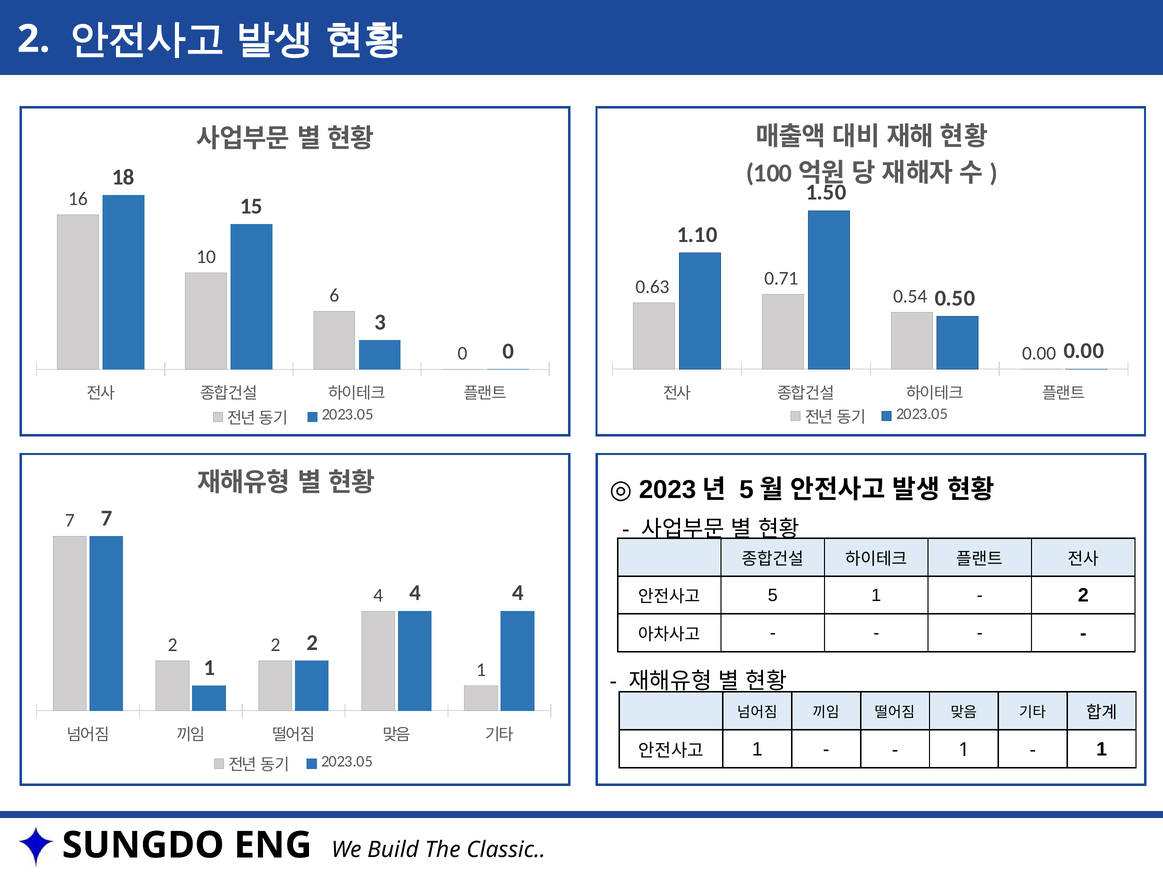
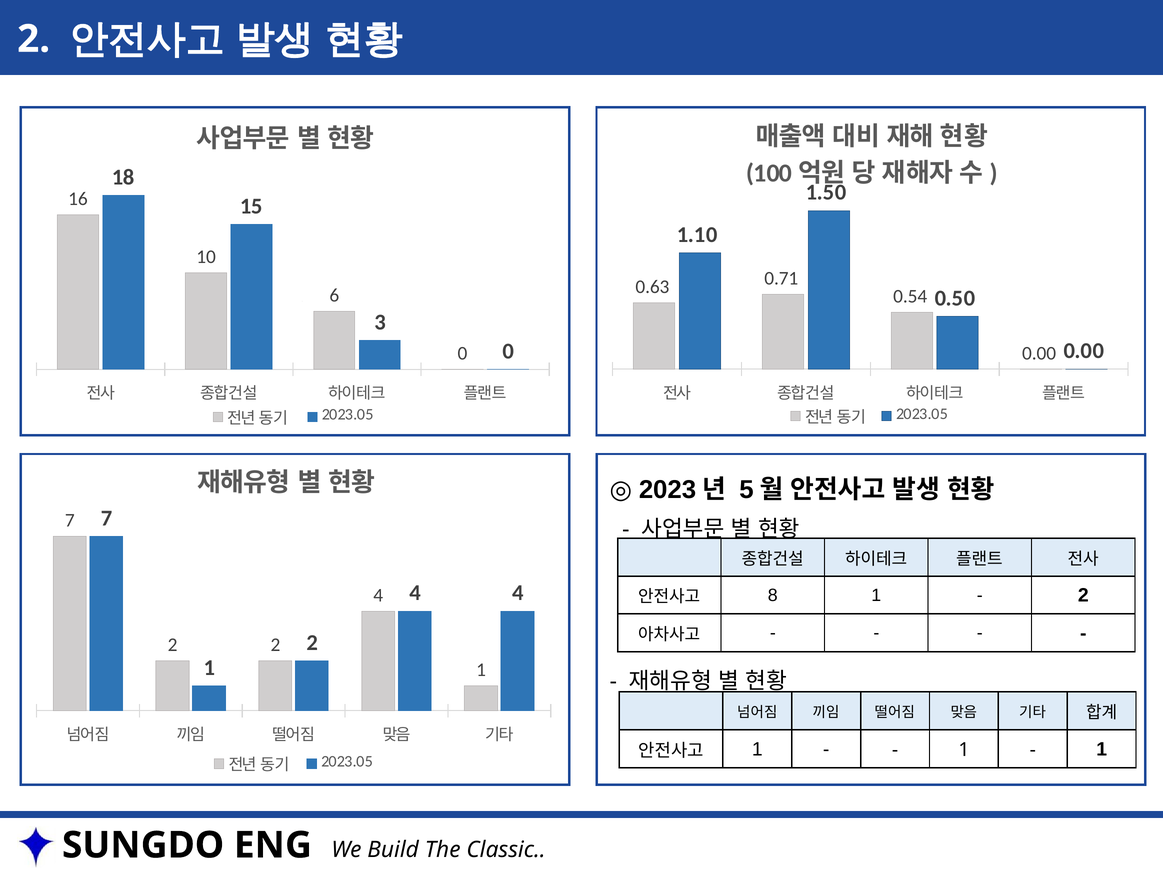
5: 5 -> 8 (773, 596)
